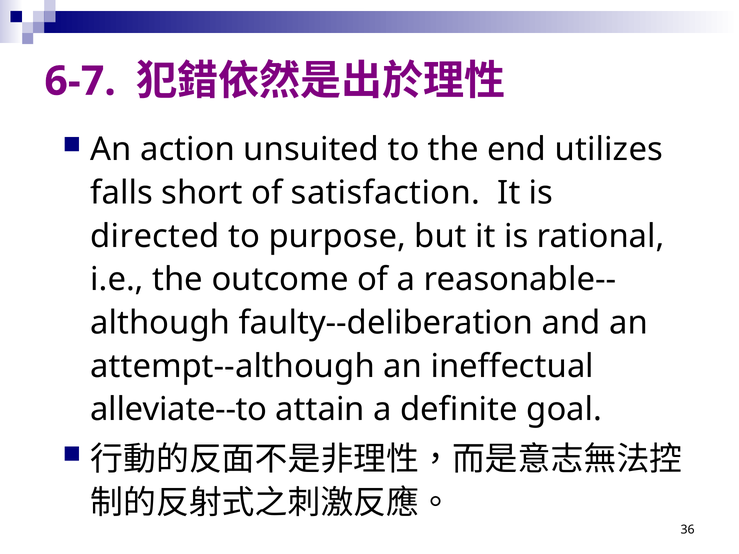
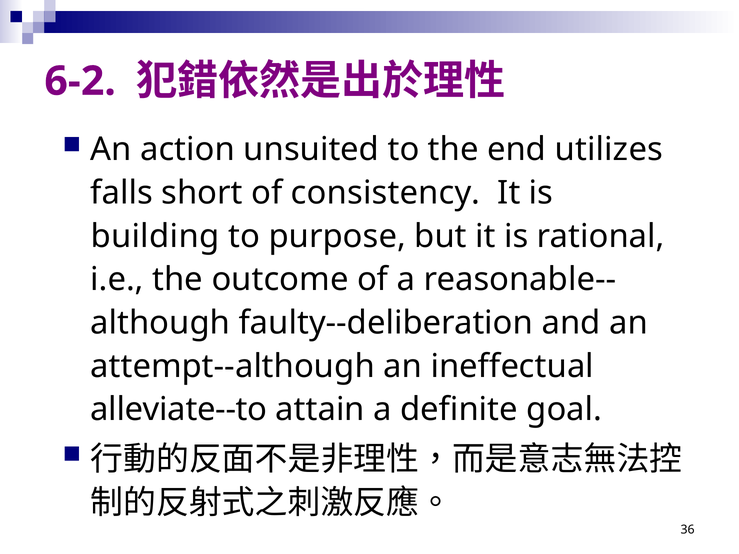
6-7: 6-7 -> 6-2 (80, 81)
satisfaction: satisfaction -> consistency (386, 193)
directed: directed -> building (155, 236)
